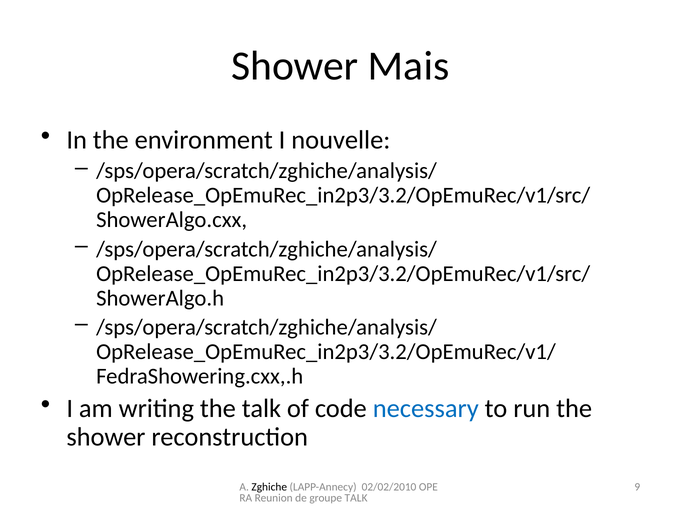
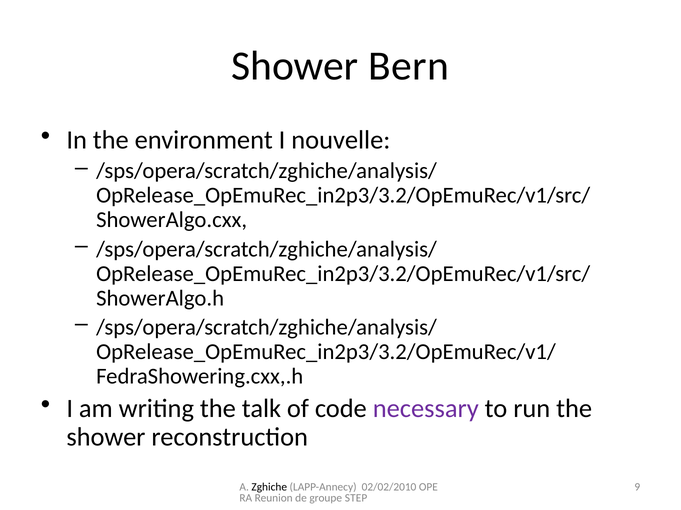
Mais: Mais -> Bern (408, 66)
necessary colour: blue -> purple (426, 409)
groupe TALK: TALK -> STEP (356, 499)
